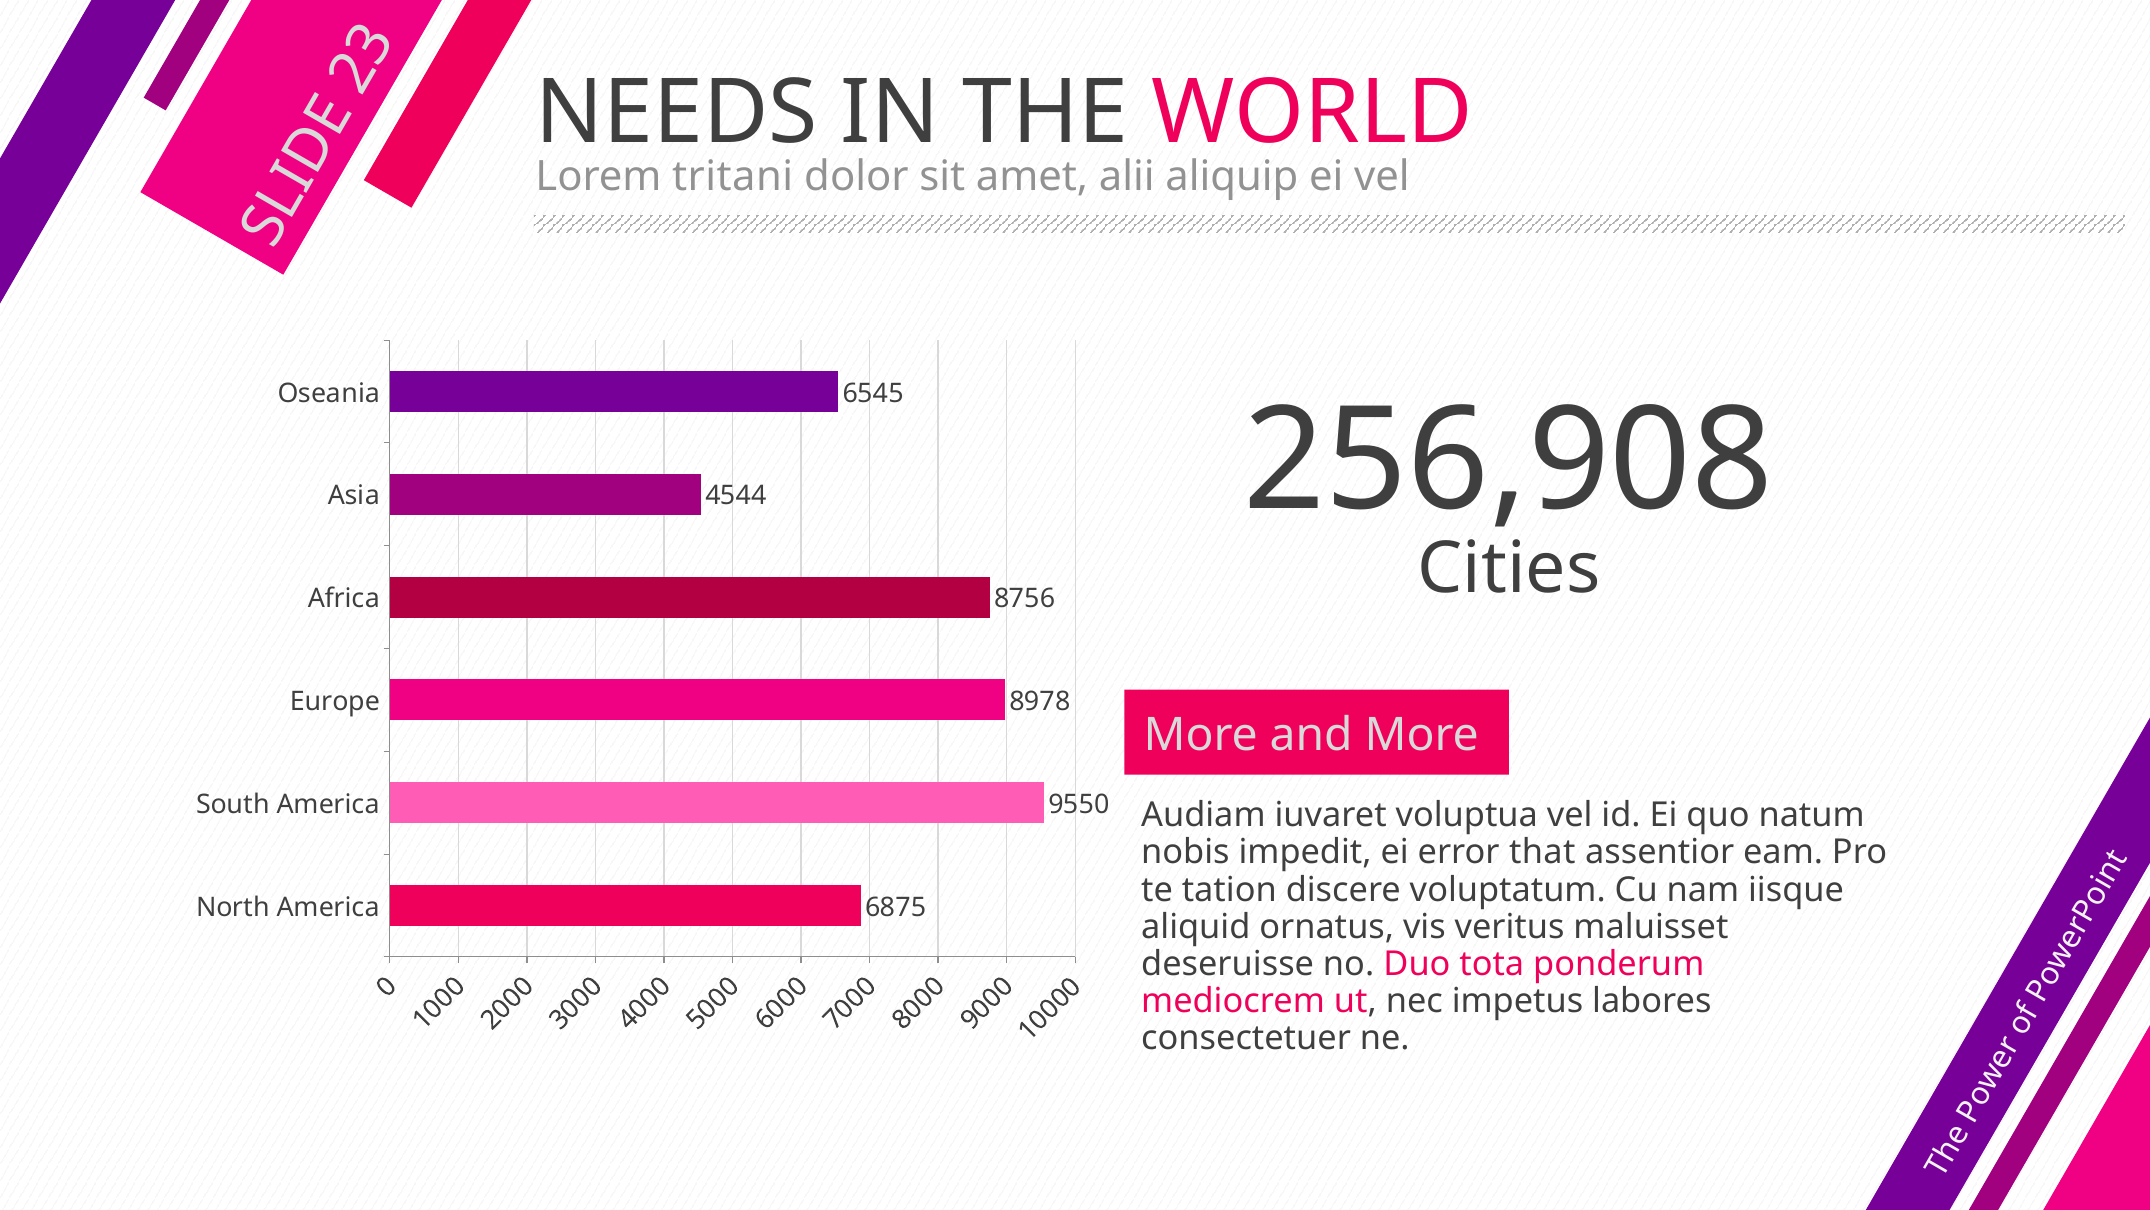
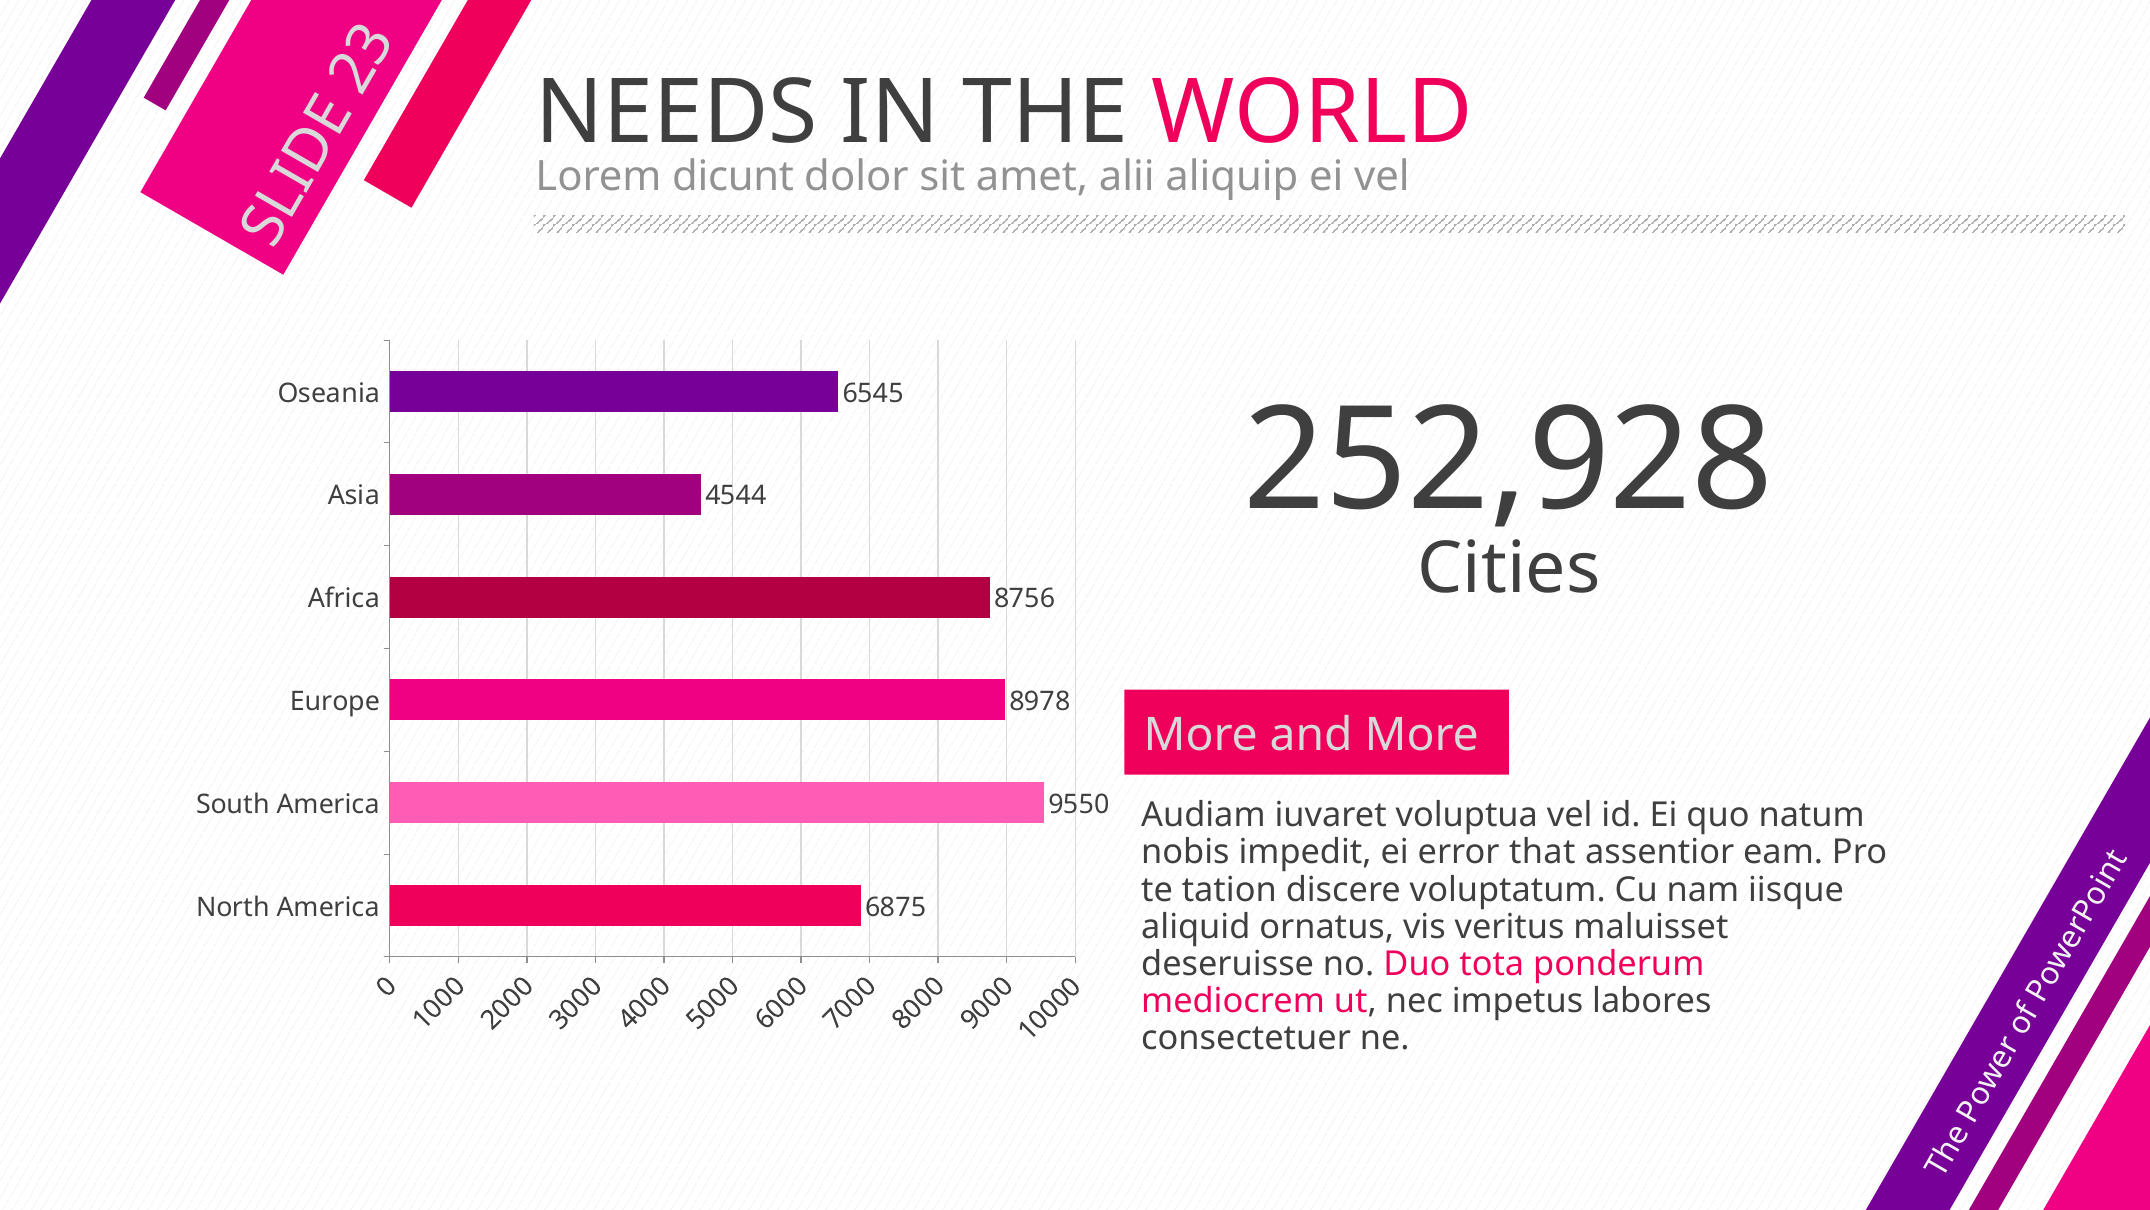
tritani: tritani -> dicunt (733, 176)
256,908: 256,908 -> 252,928 (1509, 461)
